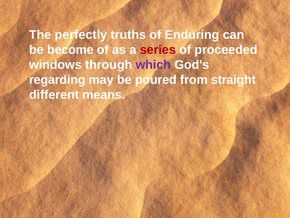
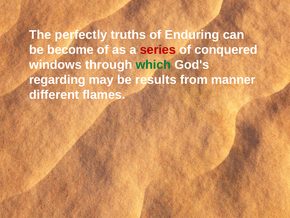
proceeded: proceeded -> conquered (226, 50)
which colour: purple -> green (153, 65)
poured: poured -> results (156, 80)
straight: straight -> manner (233, 80)
means: means -> flames (104, 95)
